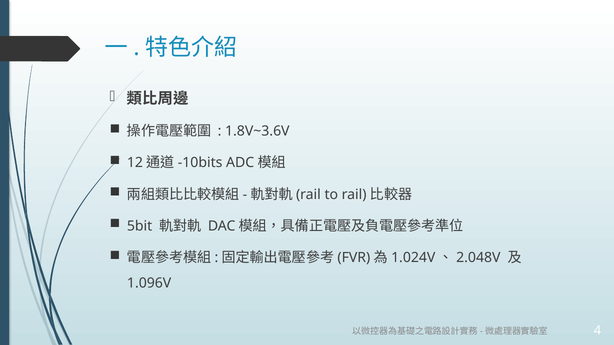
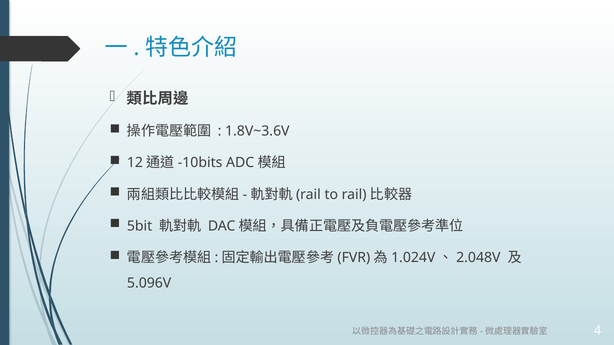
1.096V: 1.096V -> 5.096V (149, 283)
